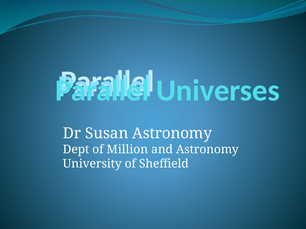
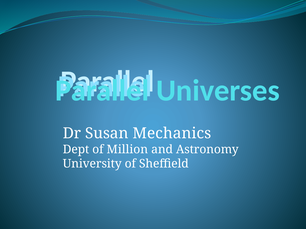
Susan Astronomy: Astronomy -> Mechanics (172, 134)
